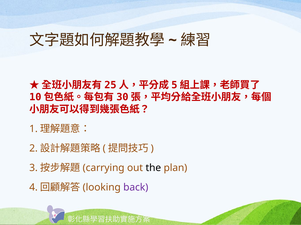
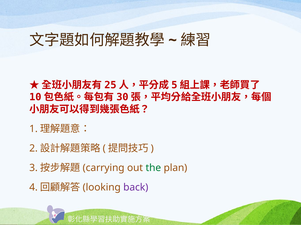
the colour: black -> green (153, 168)
